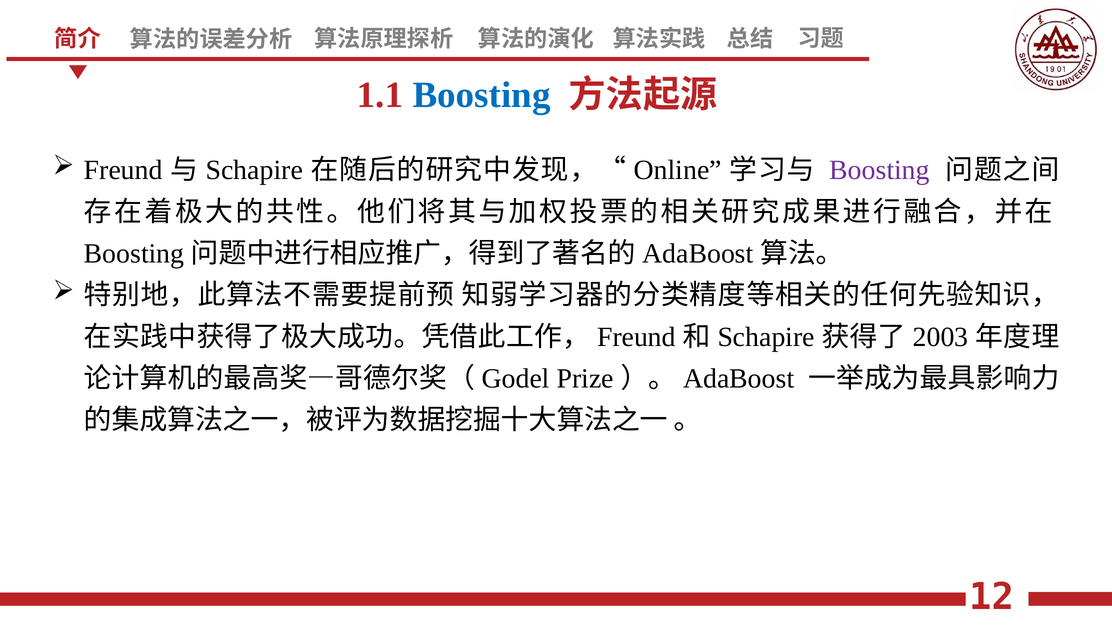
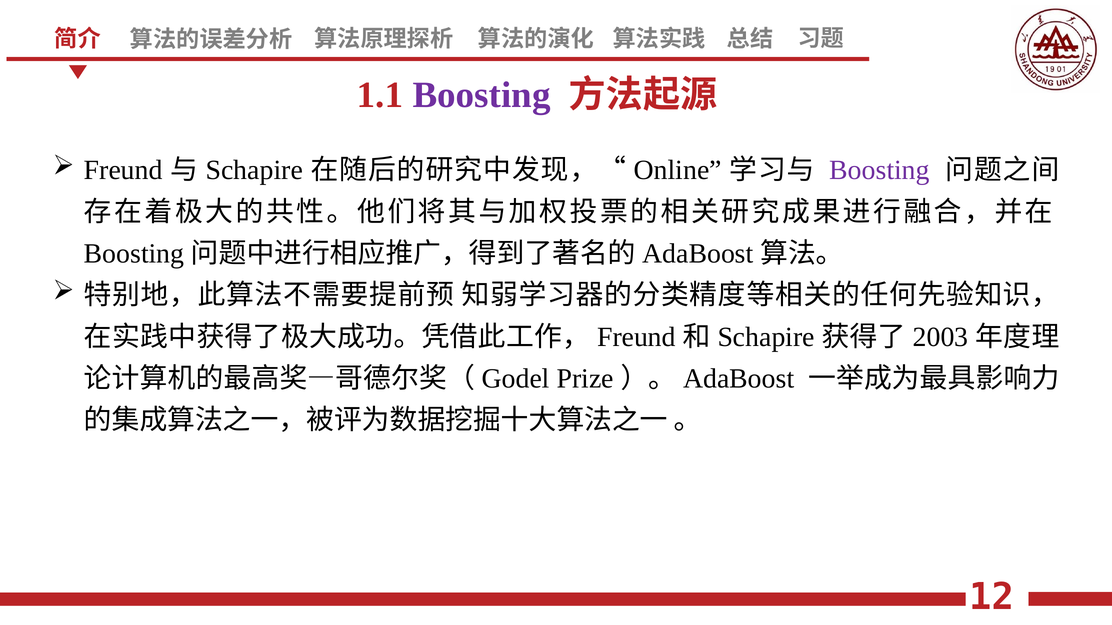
Boosting colour: blue -> purple (482, 95)
